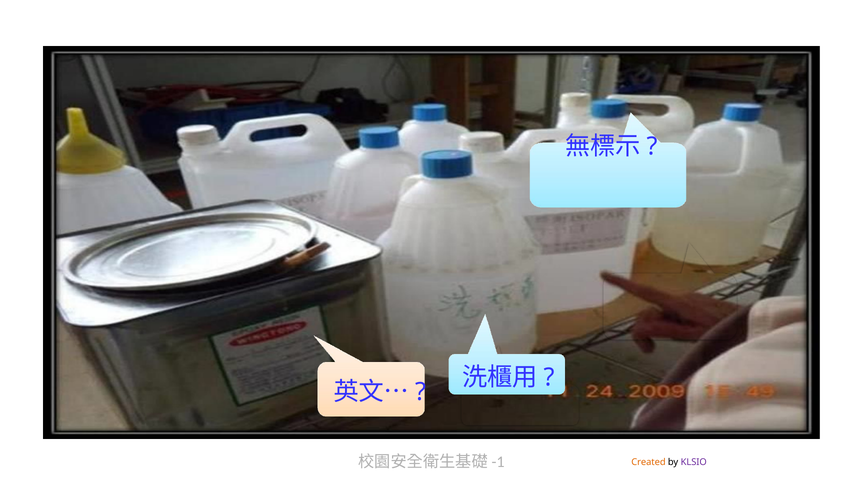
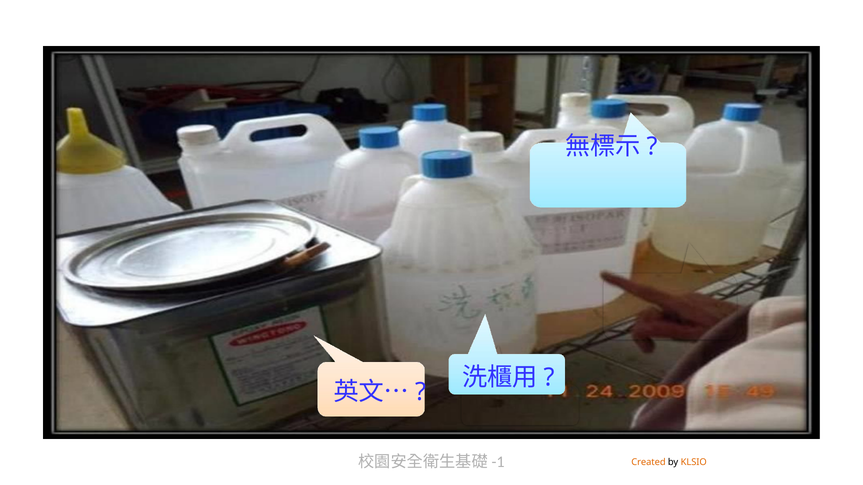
KLSIO colour: purple -> orange (694, 462)
